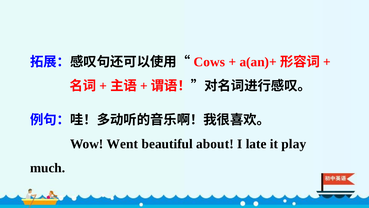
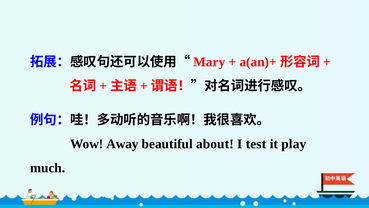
Cows: Cows -> Mary (209, 62)
Went: Went -> Away (122, 144)
late: late -> test (256, 144)
